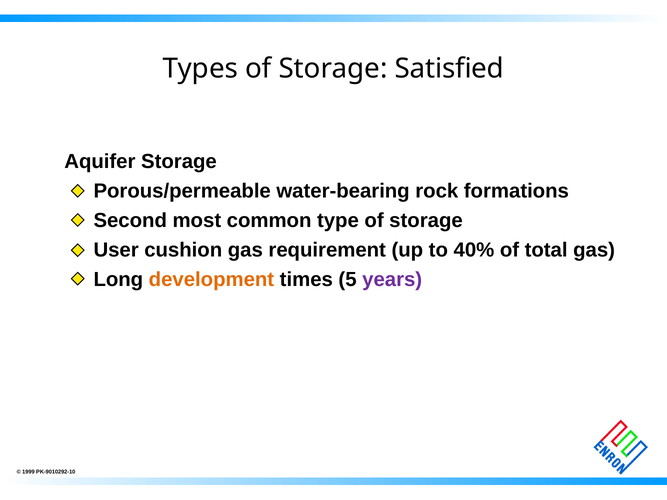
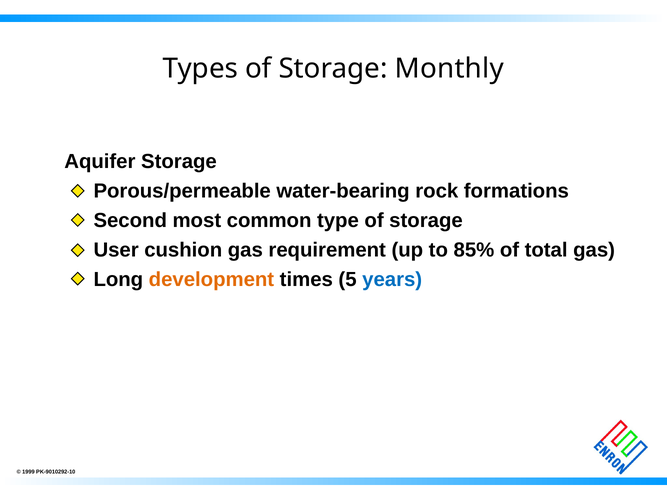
Satisfied: Satisfied -> Monthly (449, 69)
40%: 40% -> 85% (474, 250)
years colour: purple -> blue (392, 280)
